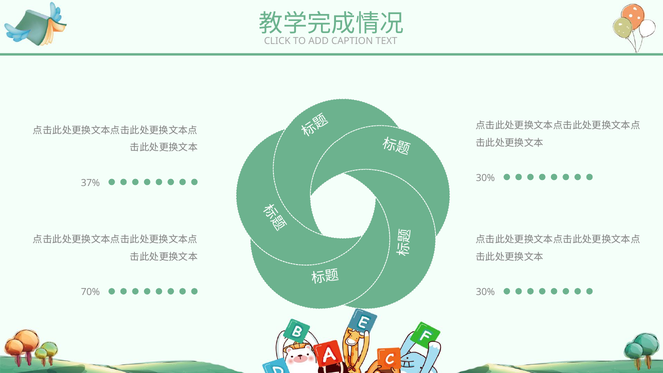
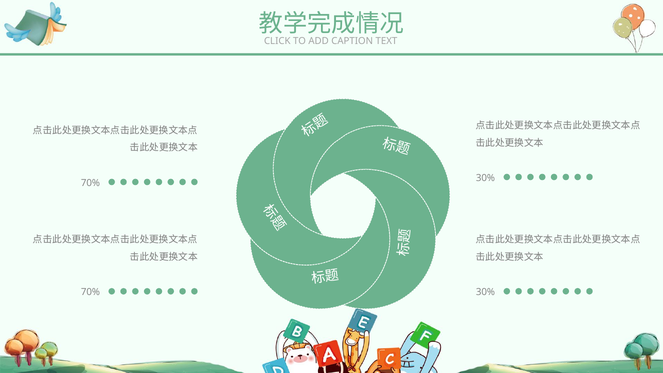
37%: 37% -> 70% (90, 183)
